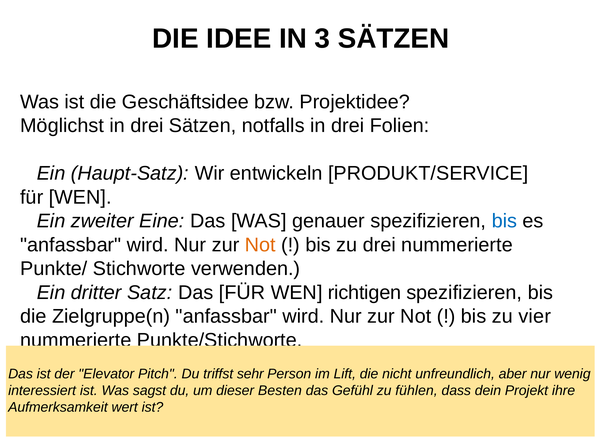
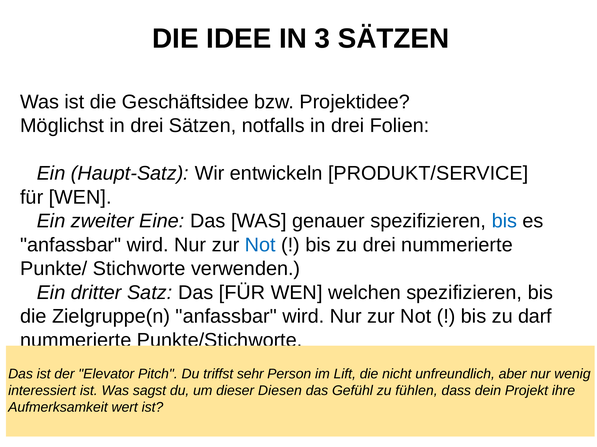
Not colour: orange -> blue (260, 245)
richtigen: richtigen -> welchen (364, 293)
vier: vier -> darf (535, 317)
Besten: Besten -> Diesen (280, 391)
